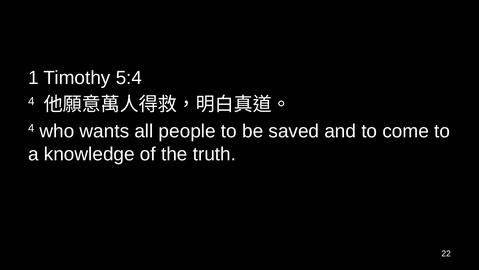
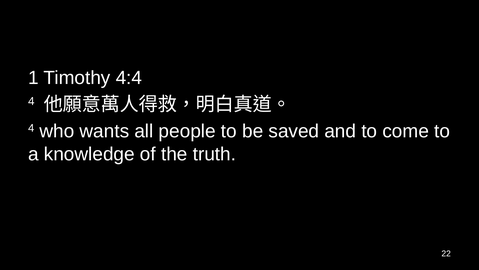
5:4: 5:4 -> 4:4 (129, 78)
